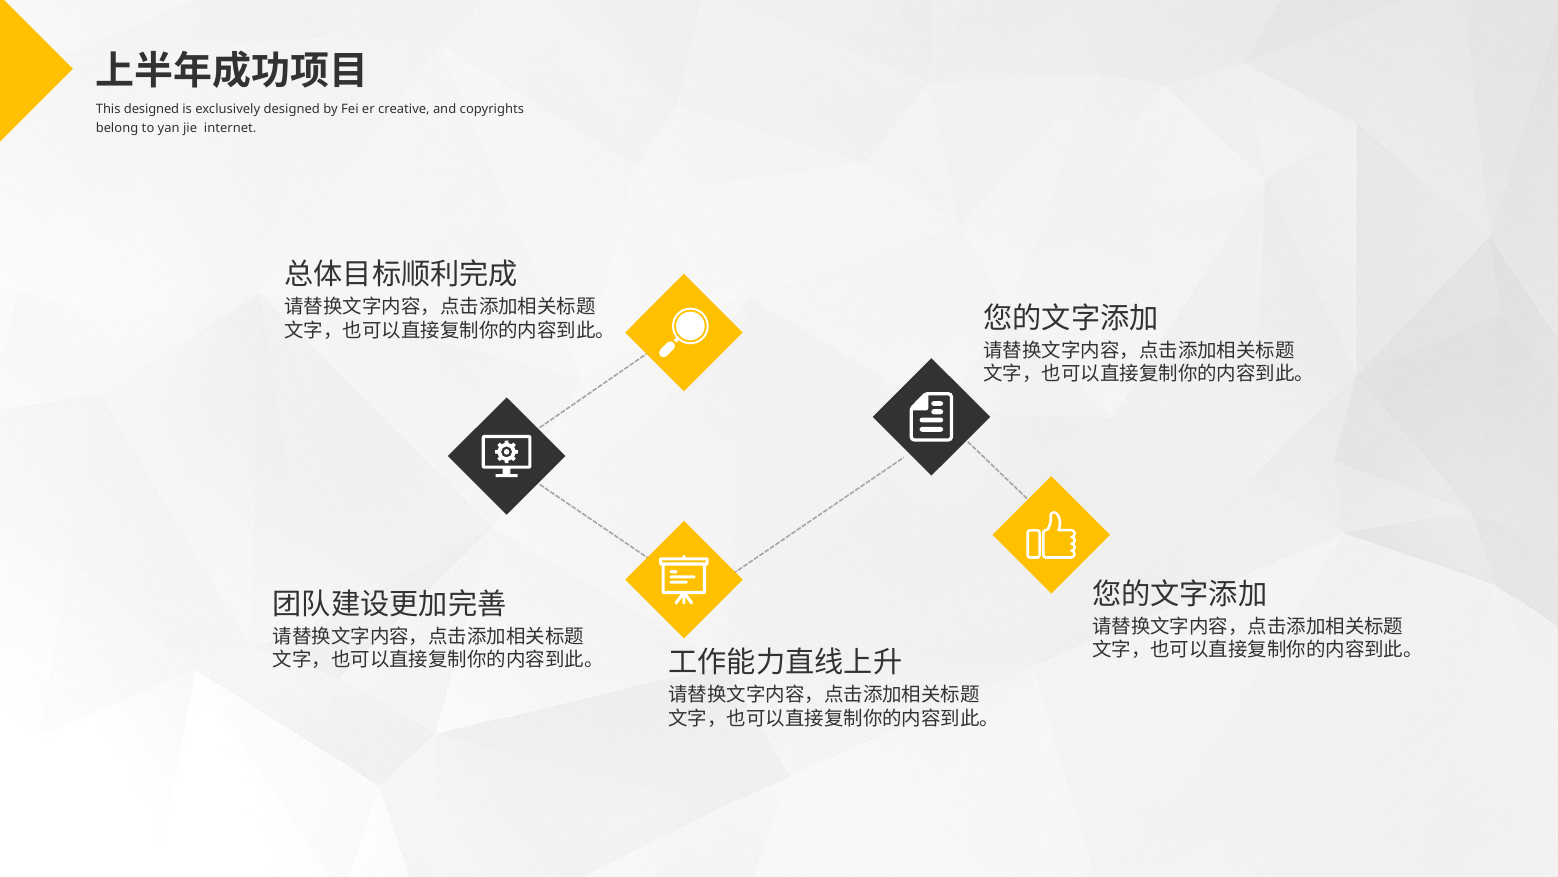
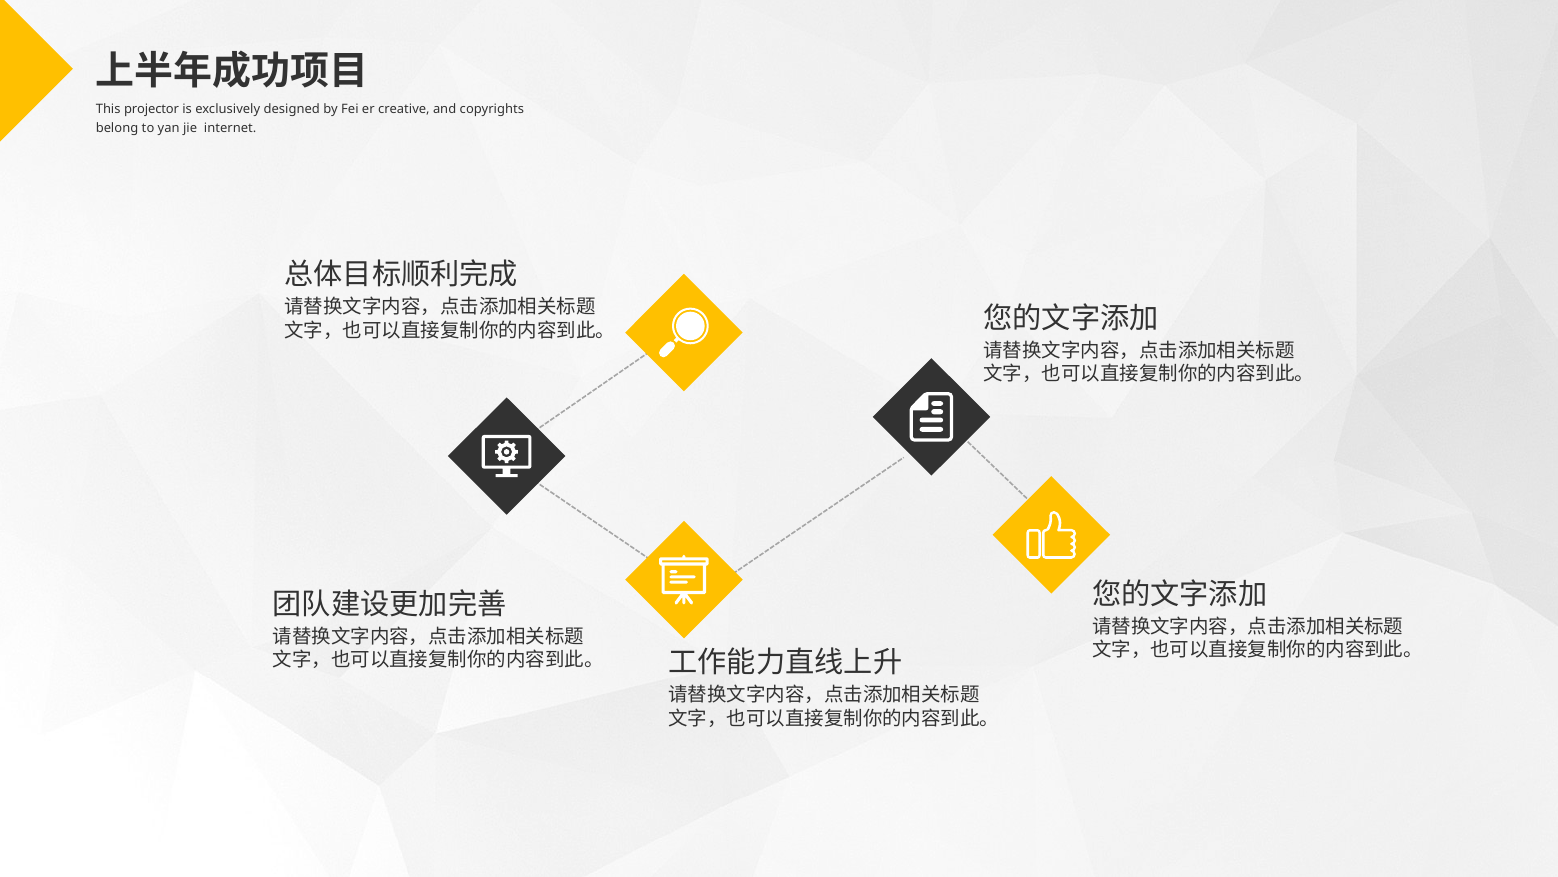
This designed: designed -> projector (152, 109)
